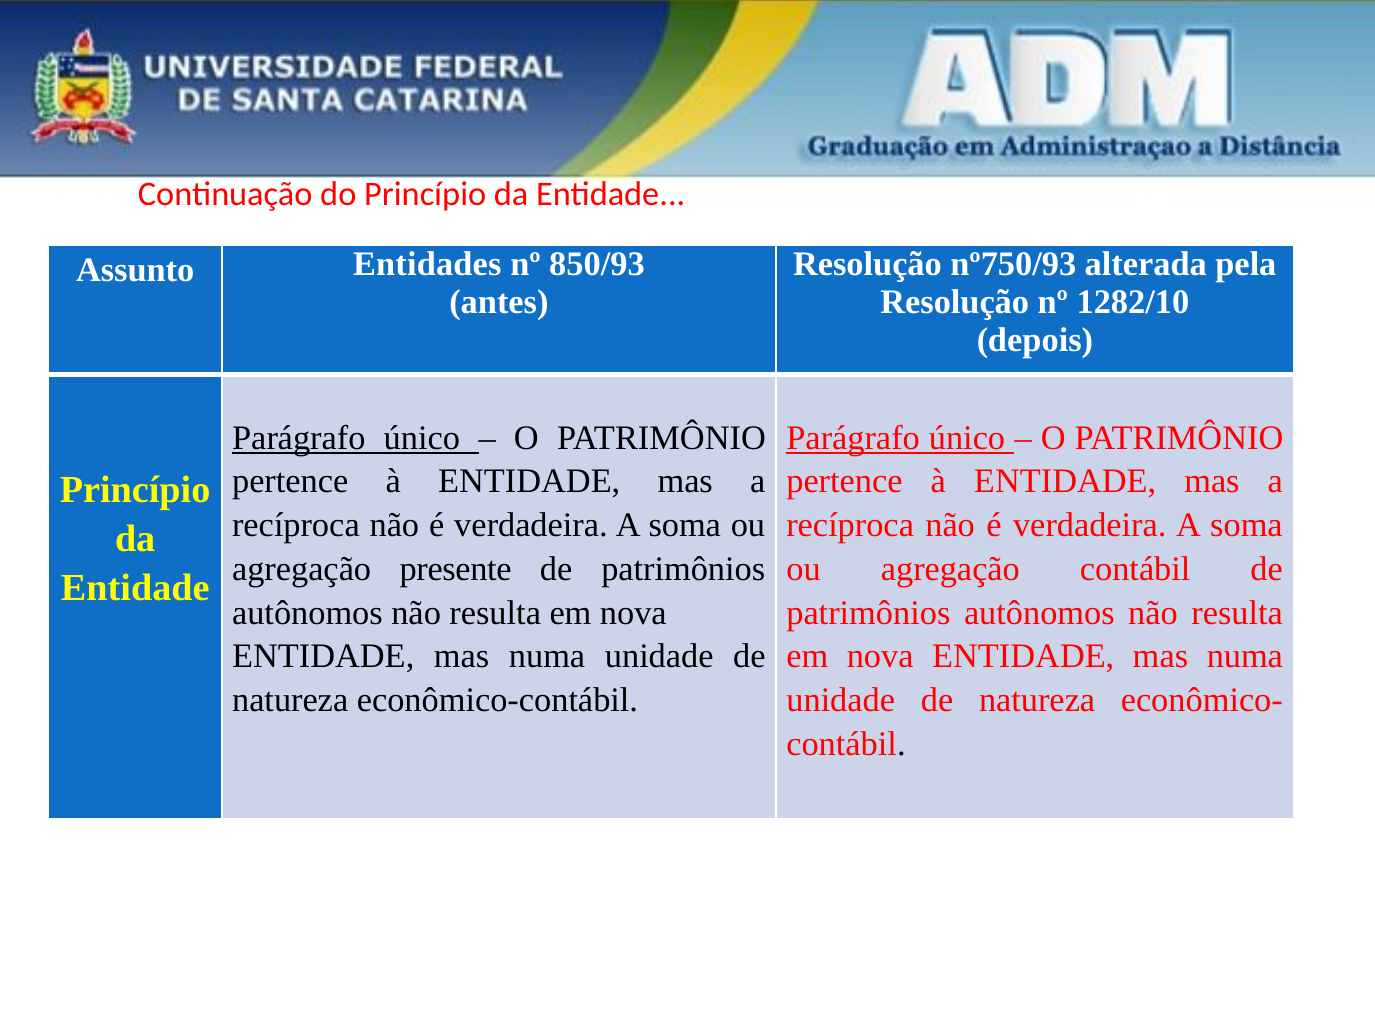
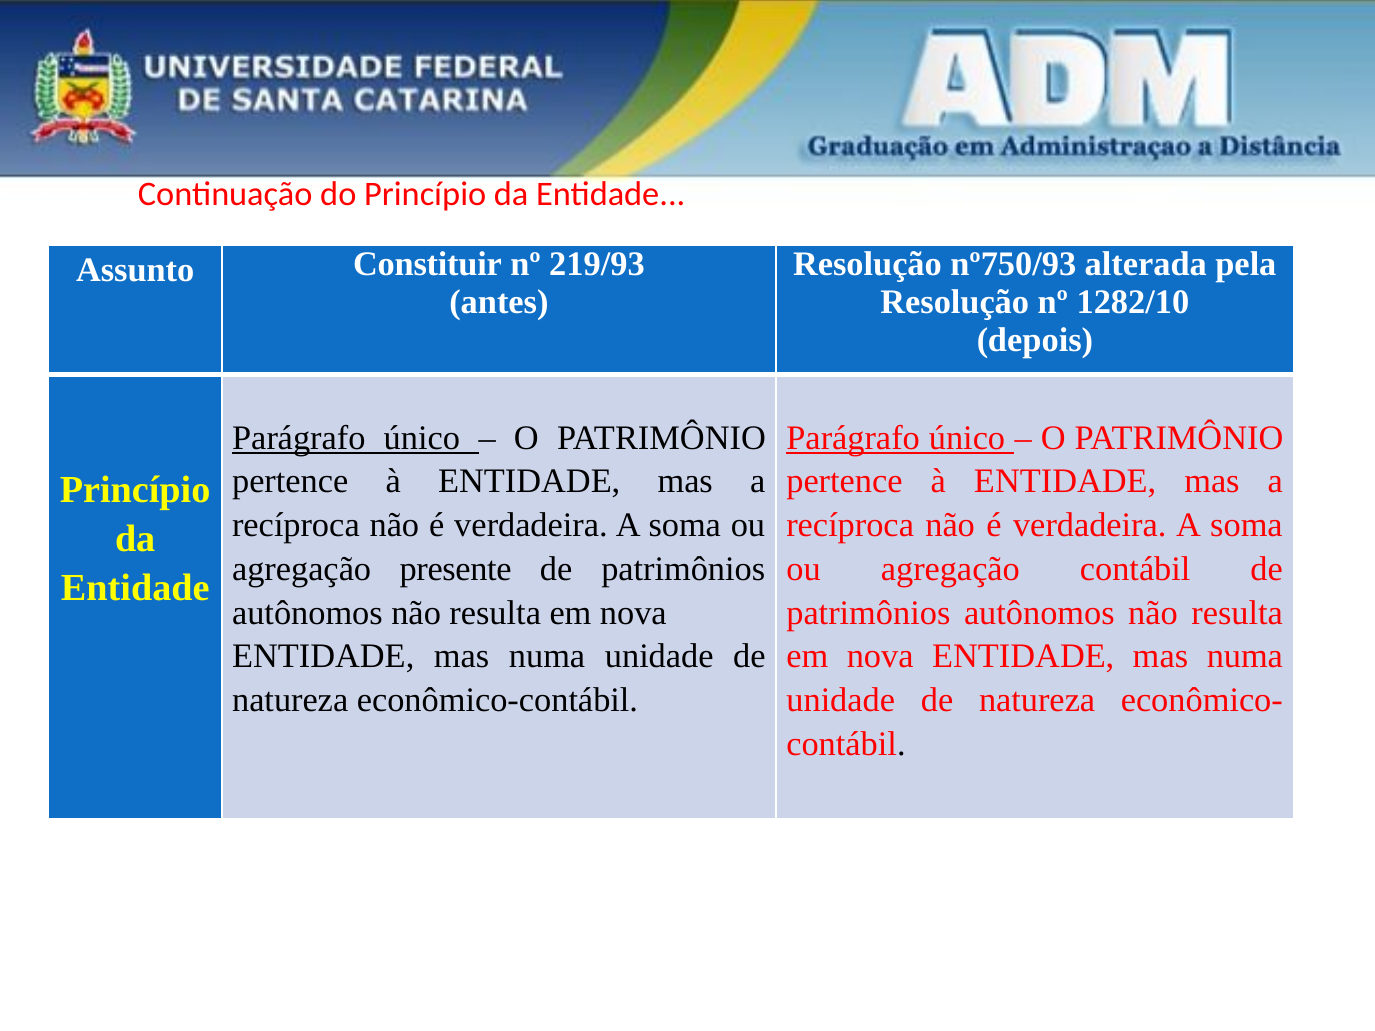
Entidades: Entidades -> Constituir (427, 264)
850/93: 850/93 -> 219/93 (597, 264)
